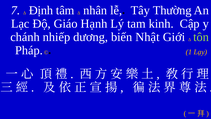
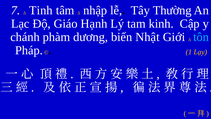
Định: Định -> Tinh (41, 10)
nhân: nhân -> nhập (95, 10)
nhiếp: nhiếp -> phàm (56, 37)
tôn colour: light green -> light blue (201, 37)
